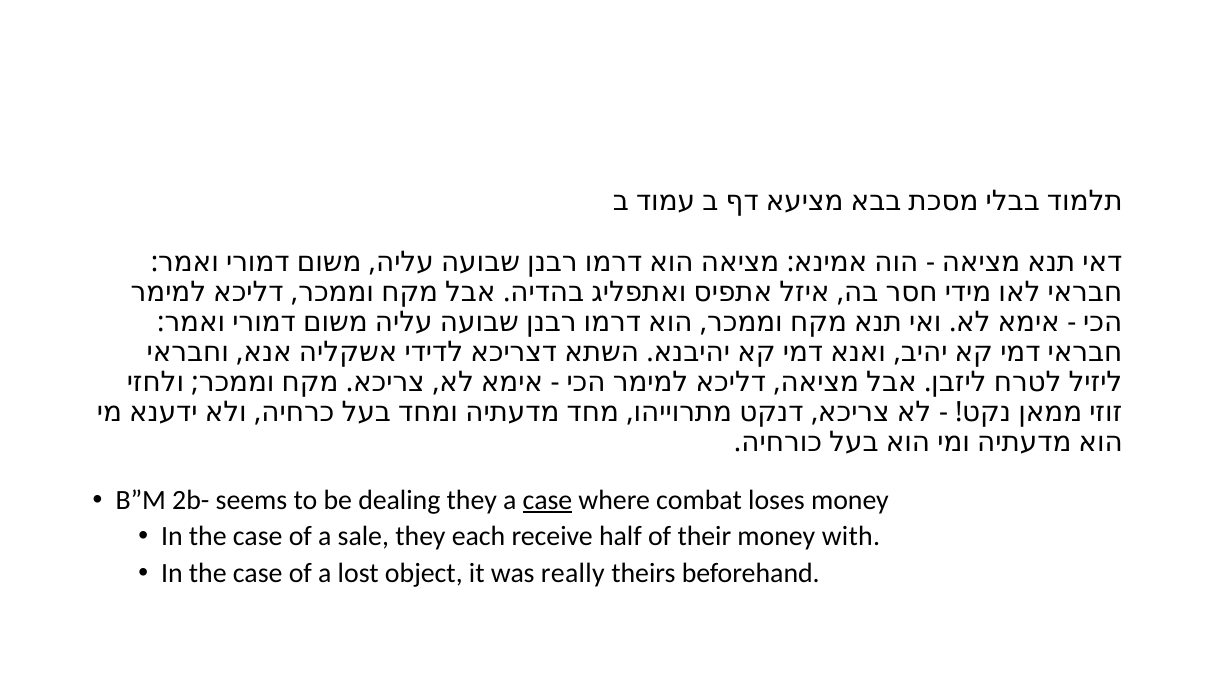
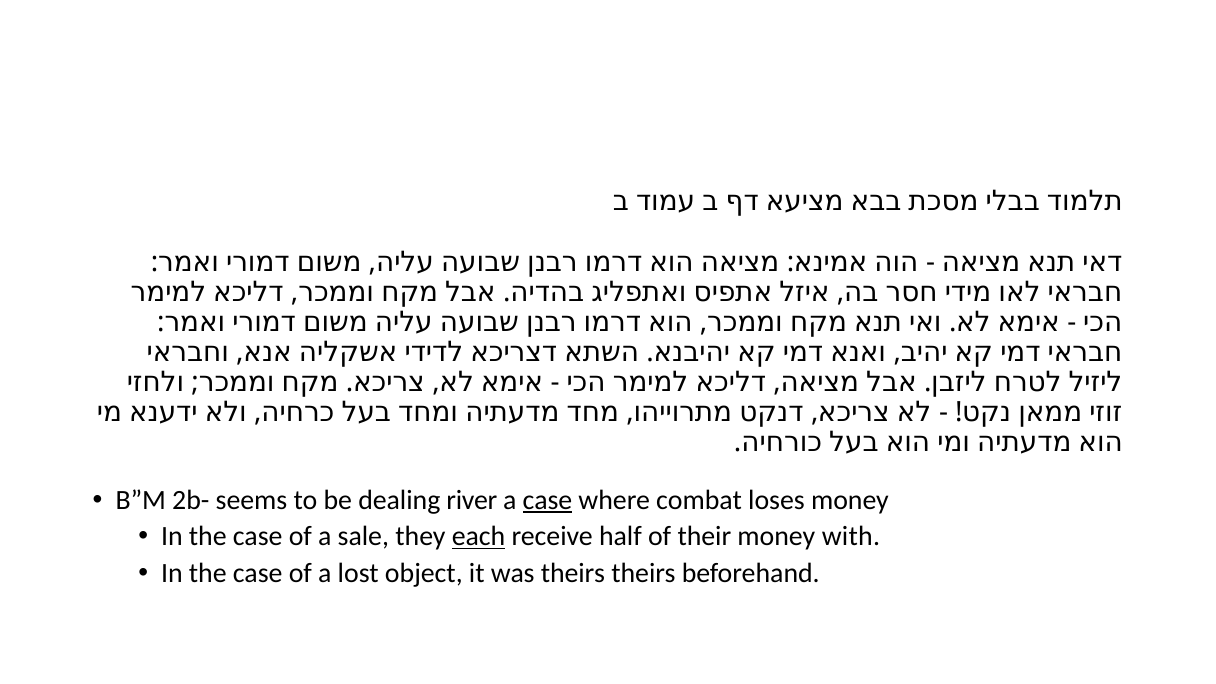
dealing they: they -> river (472, 500)
each underline: none -> present (479, 537)
was really: really -> theirs (573, 573)
